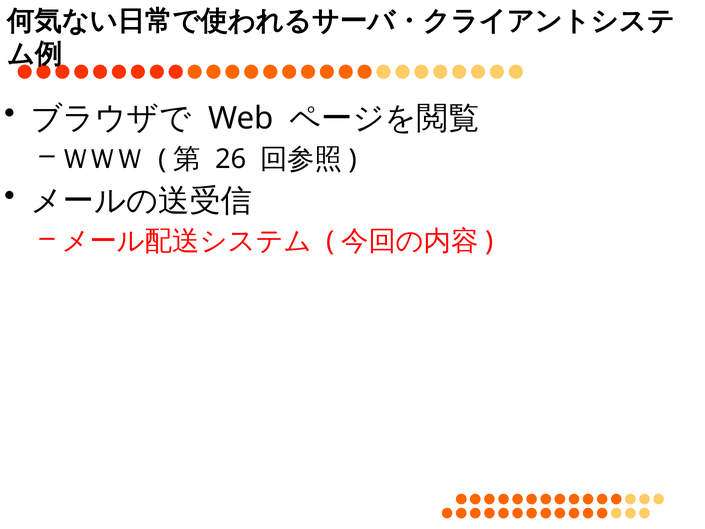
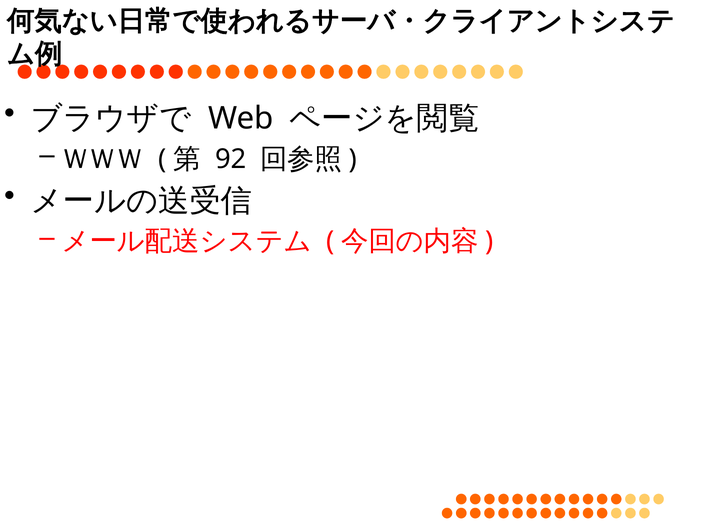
26: 26 -> 92 (231, 159)
